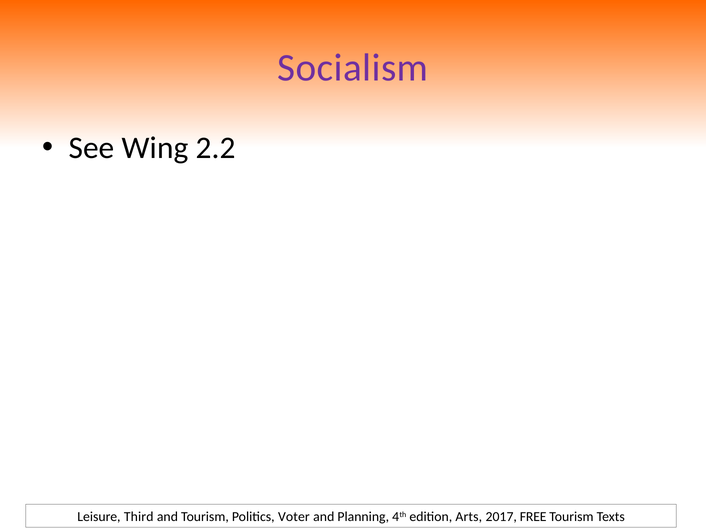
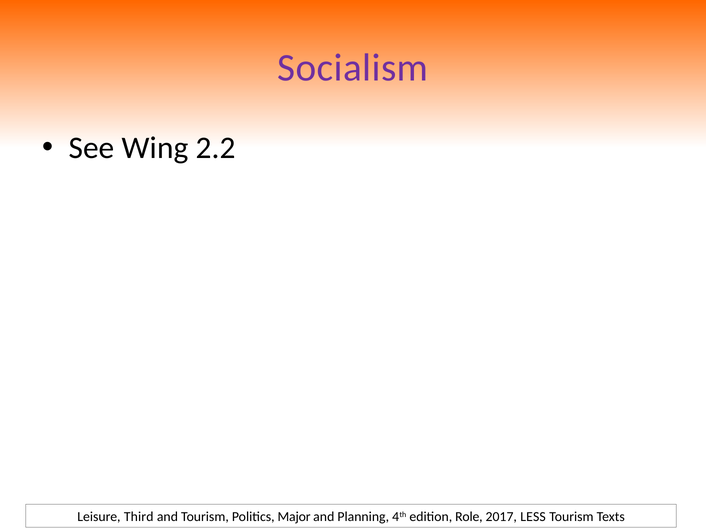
Voter: Voter -> Major (294, 517)
Arts: Arts -> Role (469, 517)
FREE: FREE -> LESS (533, 517)
